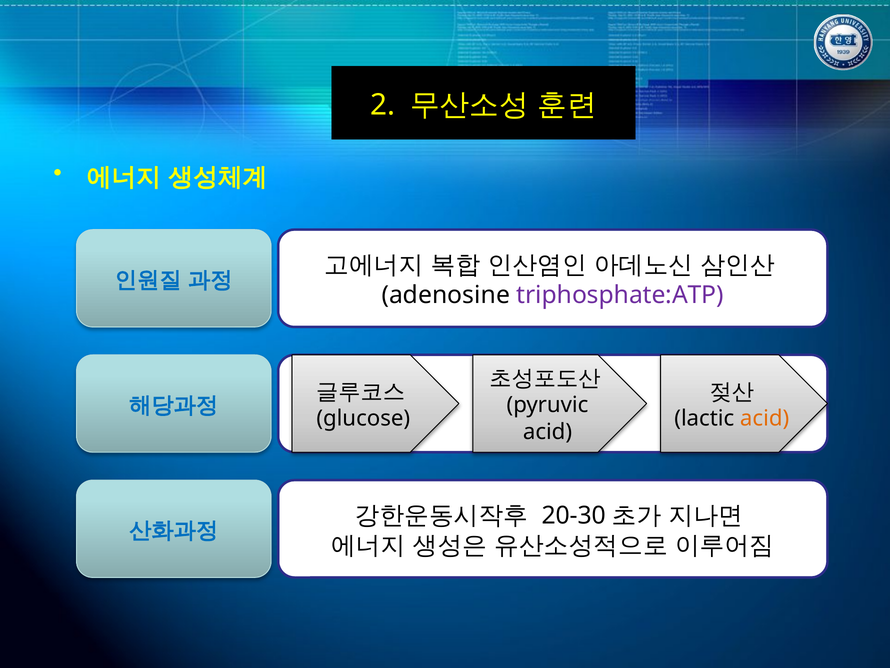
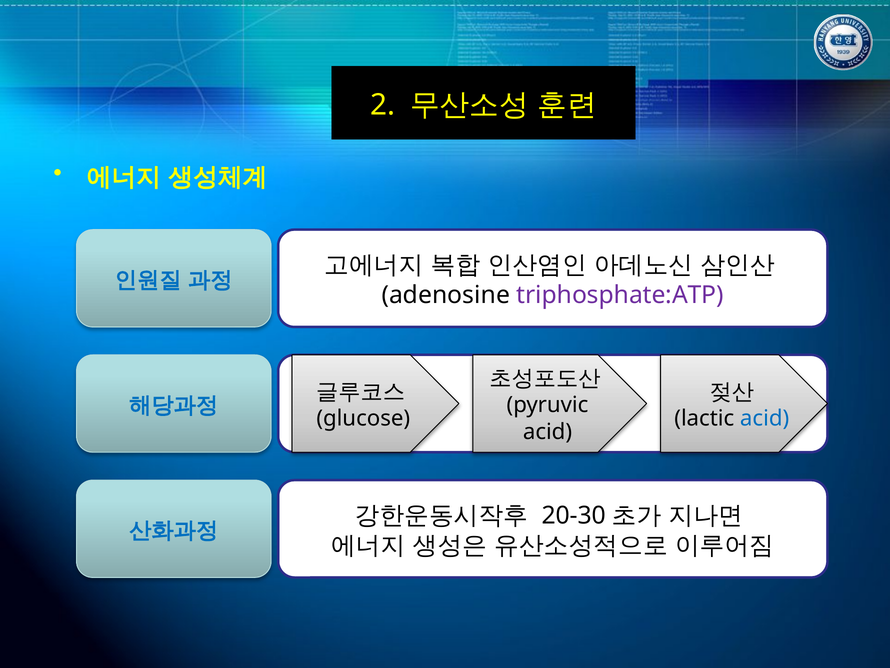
acid colour: orange -> blue (765, 418)
